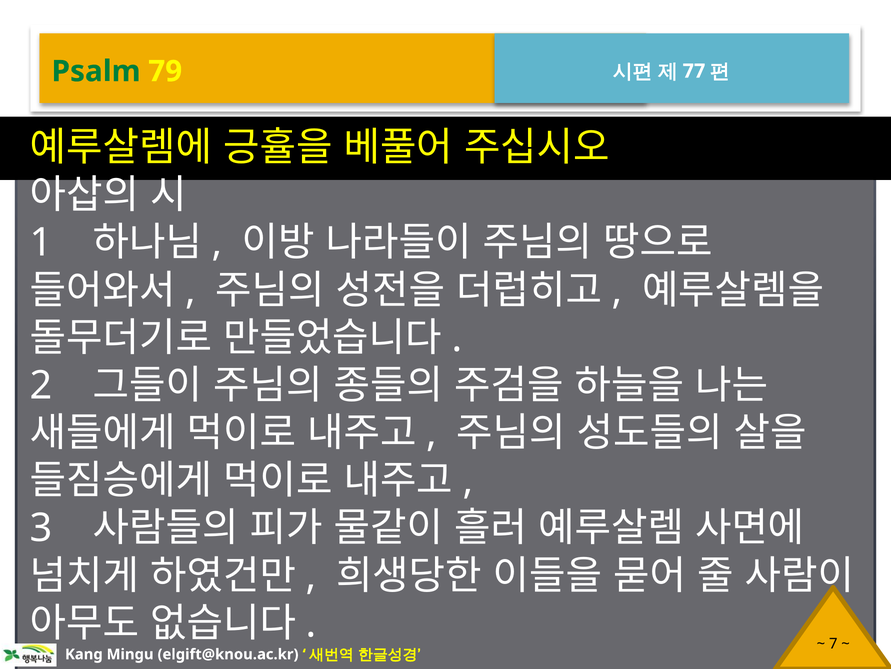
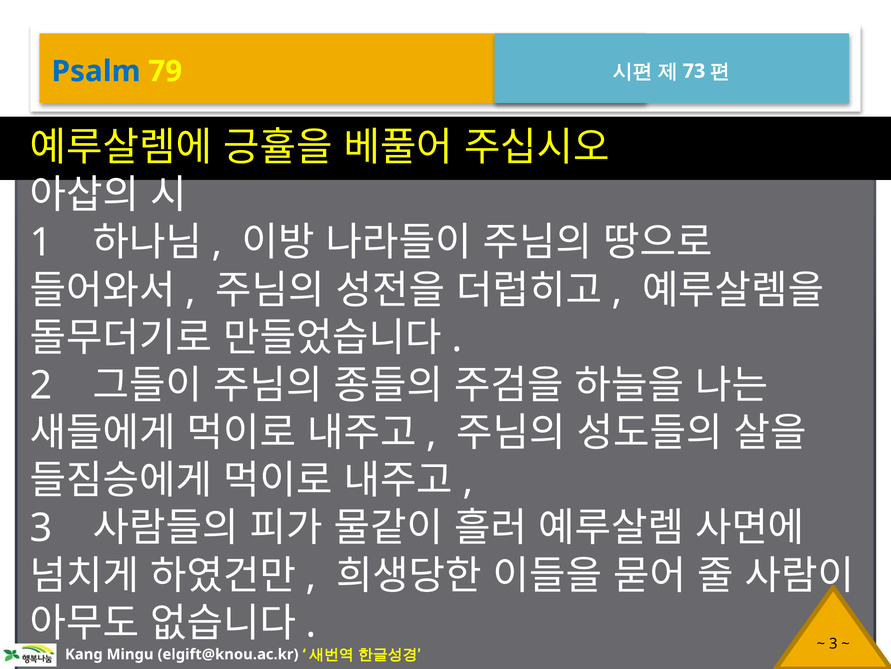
Psalm colour: green -> blue (96, 71)
77: 77 -> 73 (694, 71)
7: 7 -> 3 (833, 643)
